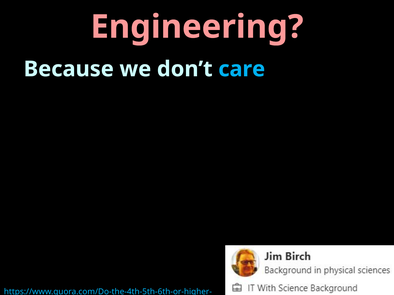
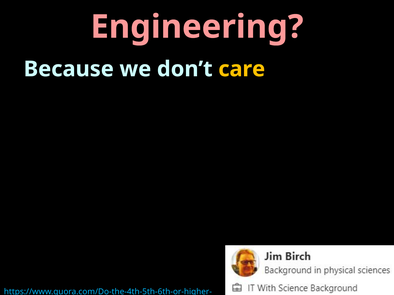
care colour: light blue -> yellow (242, 69)
